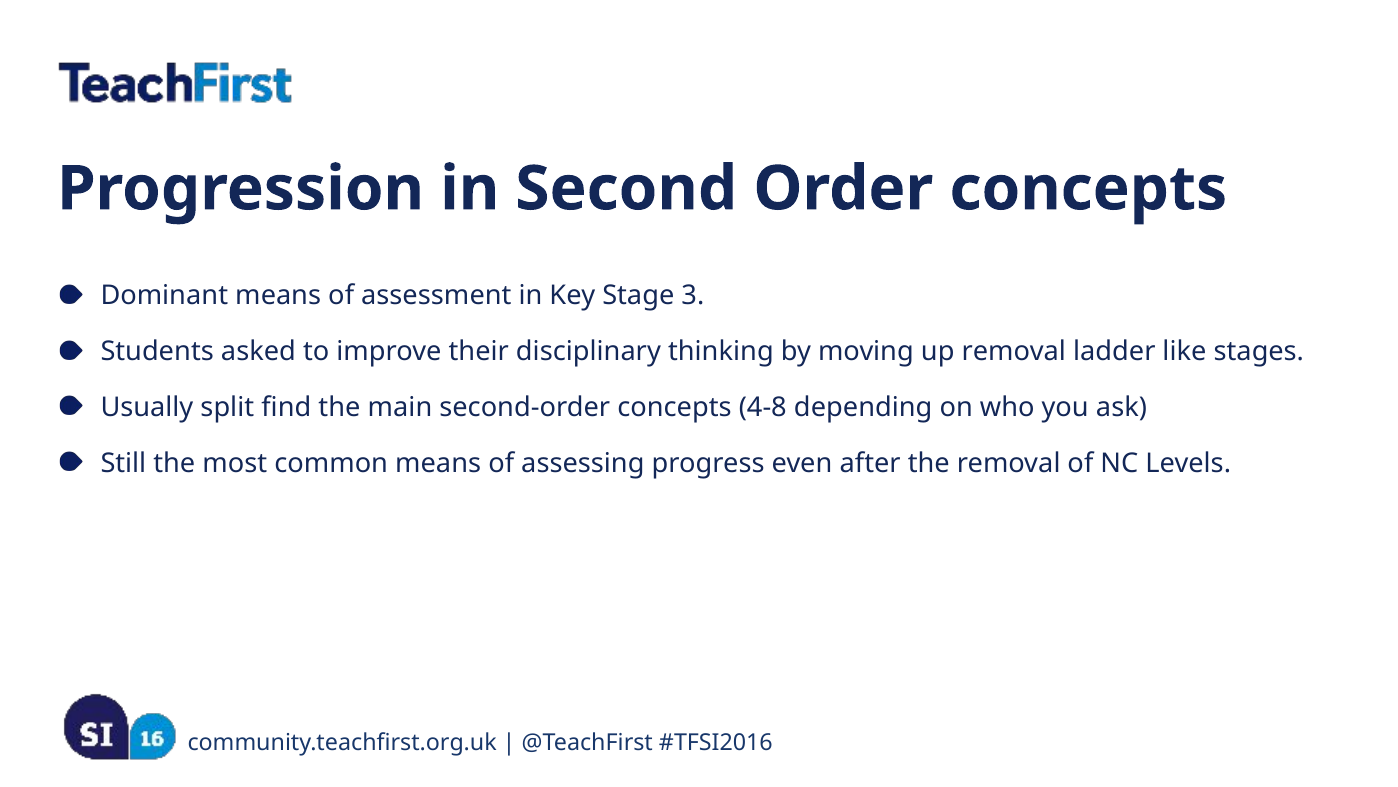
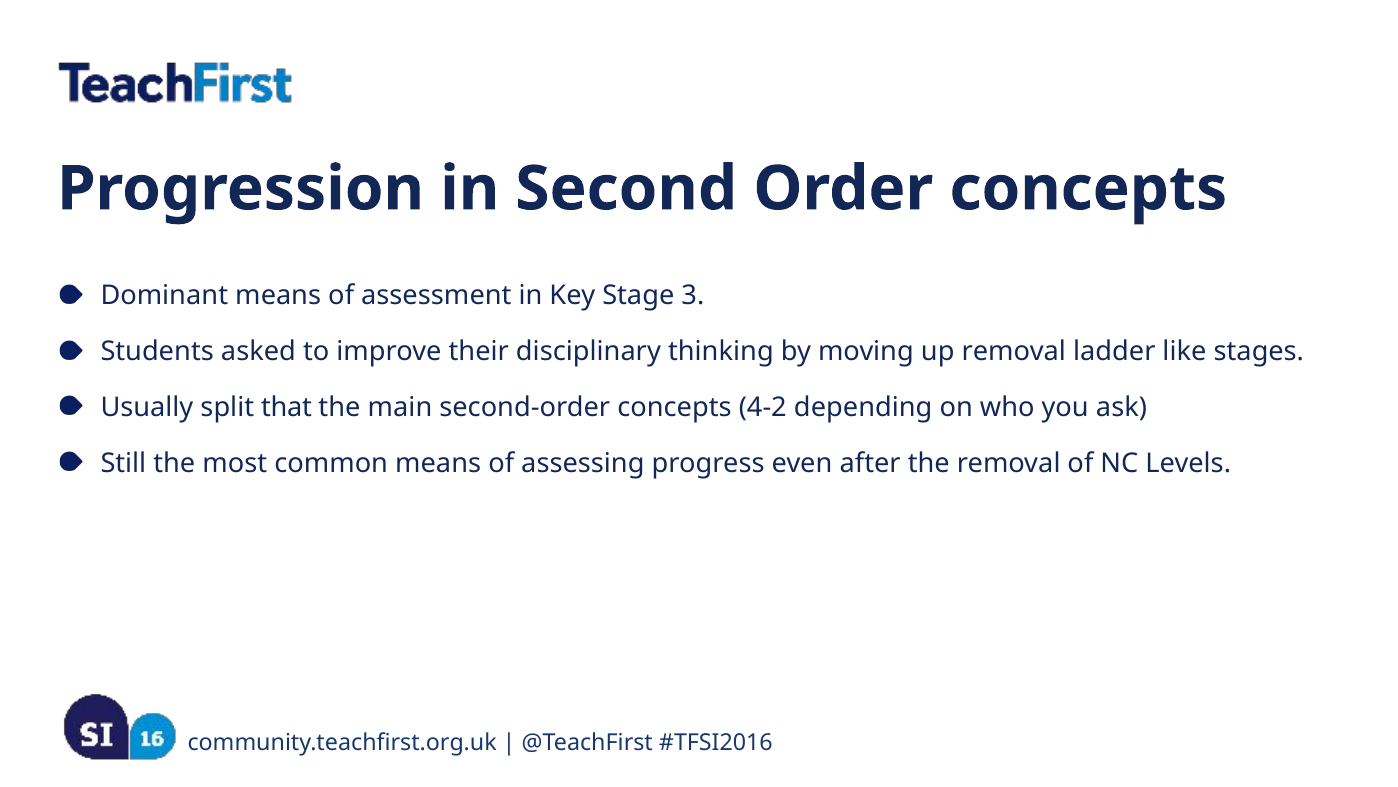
find: find -> that (286, 408)
4-8: 4-8 -> 4-2 (763, 408)
